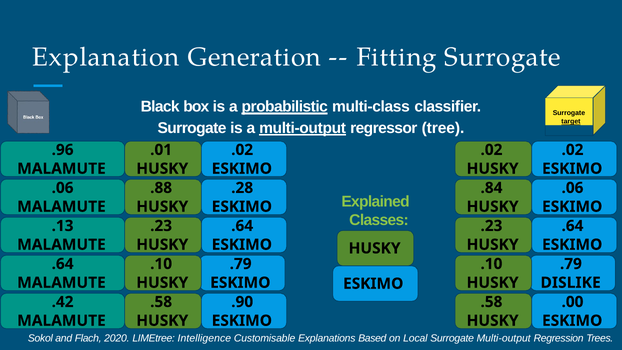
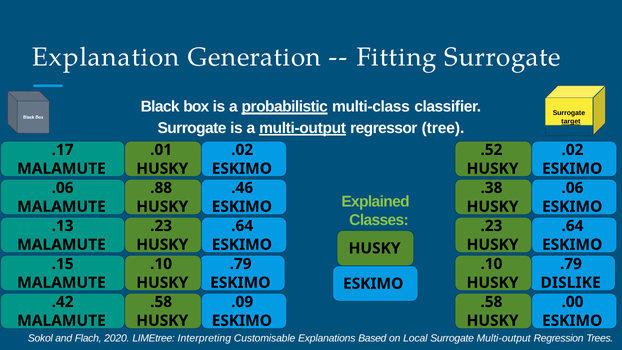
.96: .96 -> .17 (63, 150)
.02: .02 -> .52 (491, 150)
.28: .28 -> .46 (242, 188)
.84: .84 -> .38 (491, 188)
.64: .64 -> .15 (63, 264)
.90: .90 -> .09 (242, 302)
Intelligence: Intelligence -> Interpreting (204, 338)
